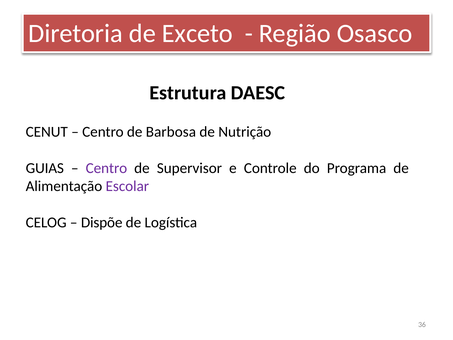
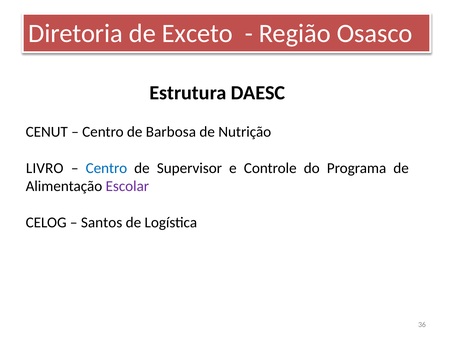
GUIAS: GUIAS -> LIVRO (45, 168)
Centro colour: purple -> blue (106, 168)
Dispõe: Dispõe -> Santos (102, 222)
